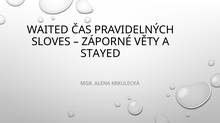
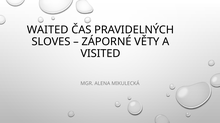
STAYED: STAYED -> VISITED (101, 54)
